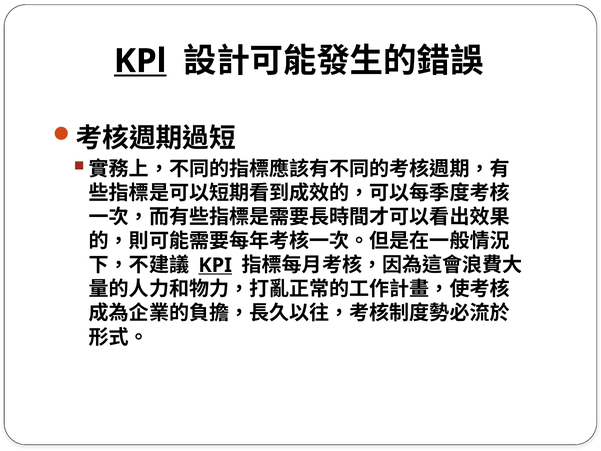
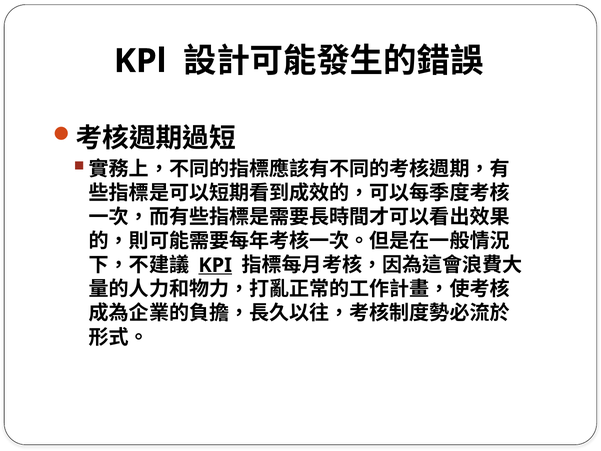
KPl underline: present -> none (140, 61)
